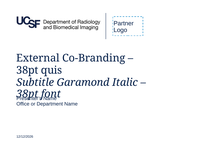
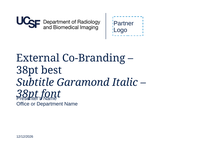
quis: quis -> best (51, 70)
